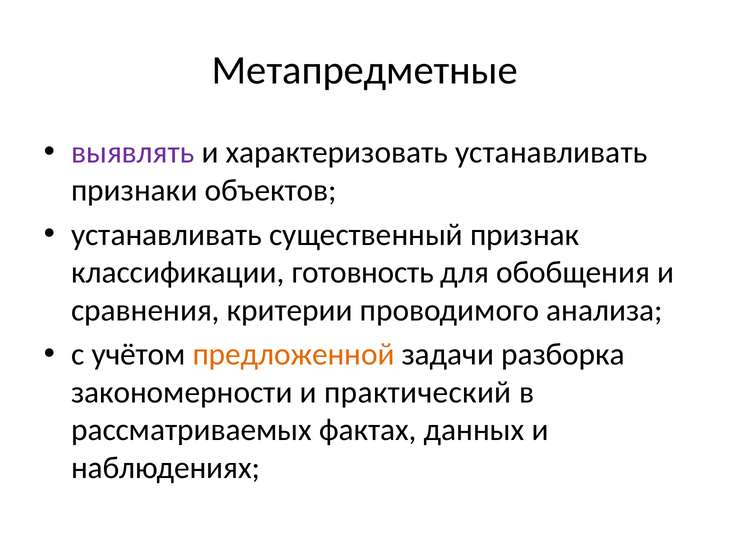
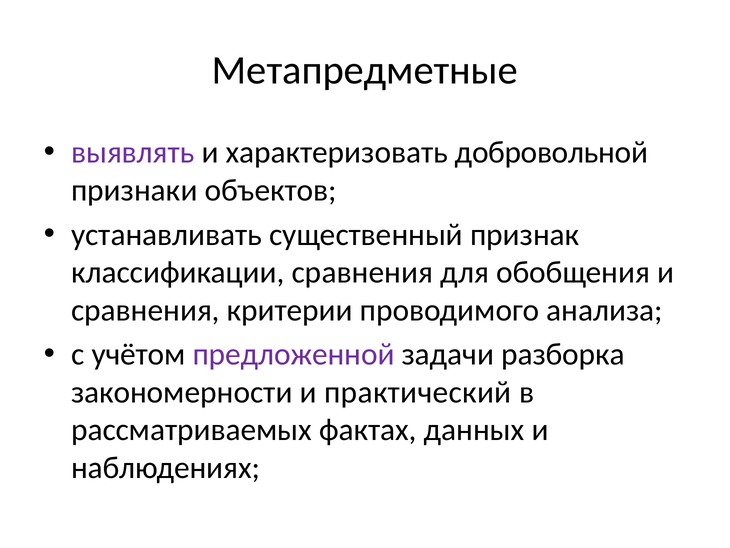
характеризовать устанавливать: устанавливать -> добровольной (552, 152)
классификации готовность: готовность -> сравнения (362, 272)
предложенной colour: orange -> purple (294, 354)
